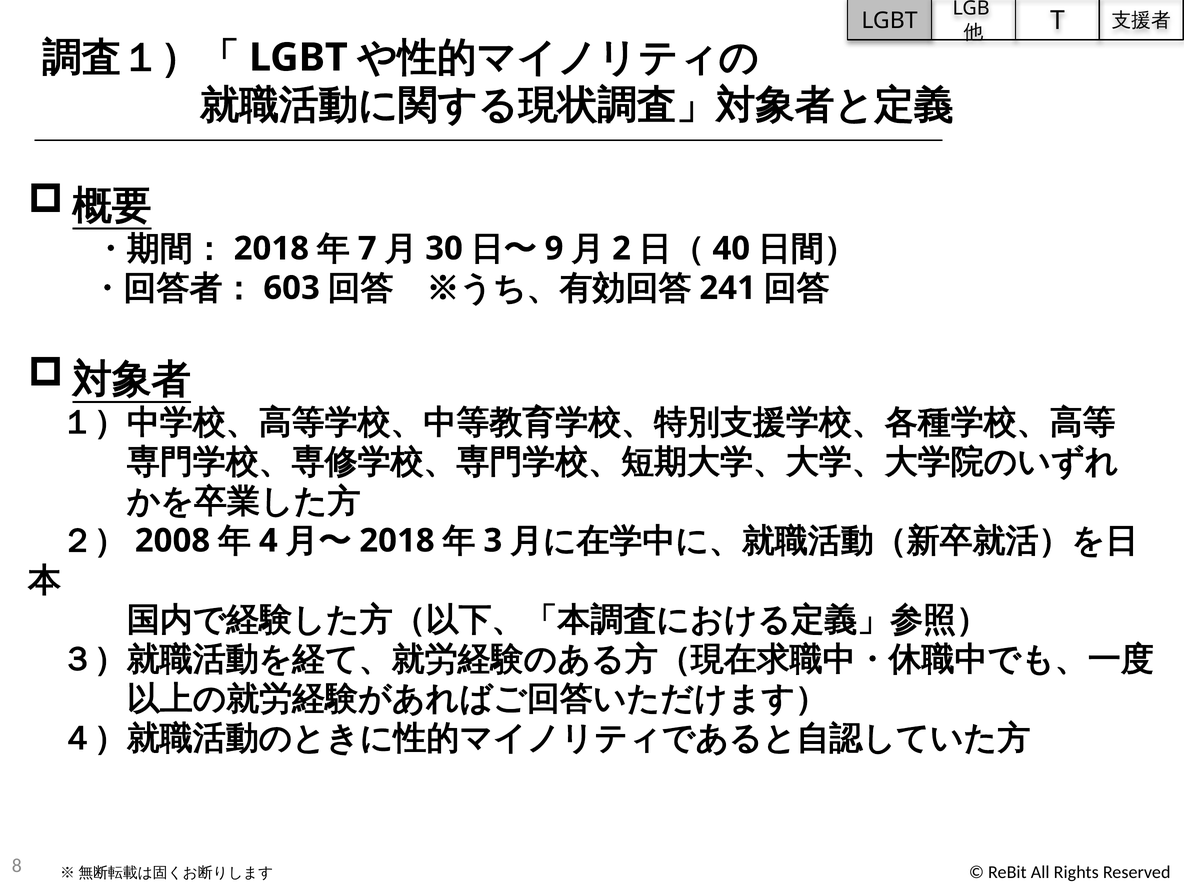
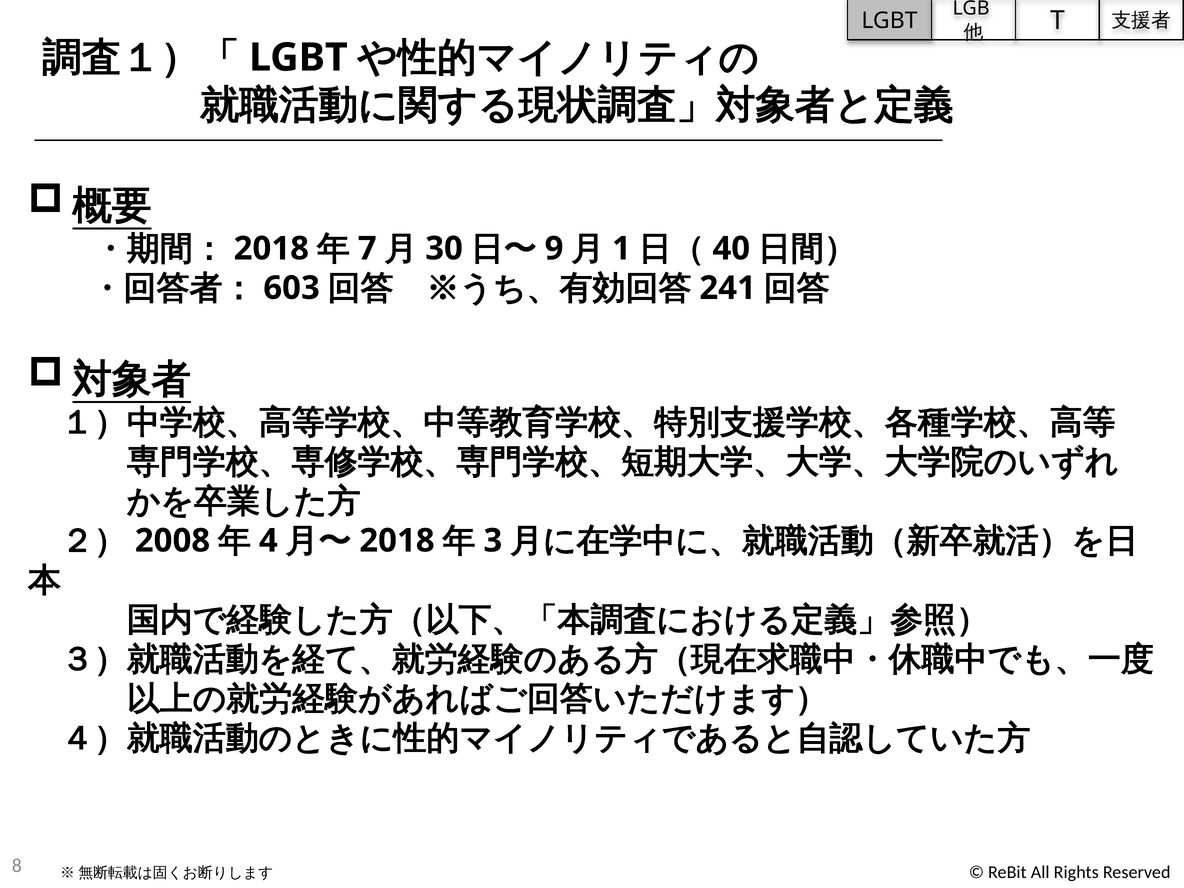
2: 2 -> 1 (622, 249)
